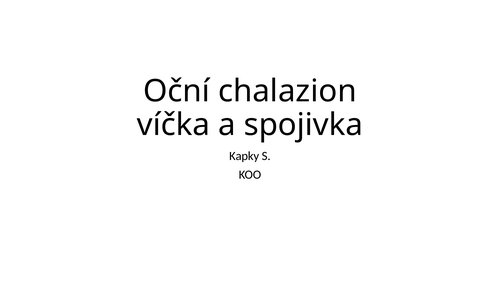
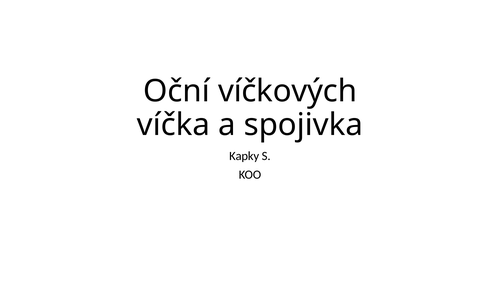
chalazion: chalazion -> víčkových (288, 91)
